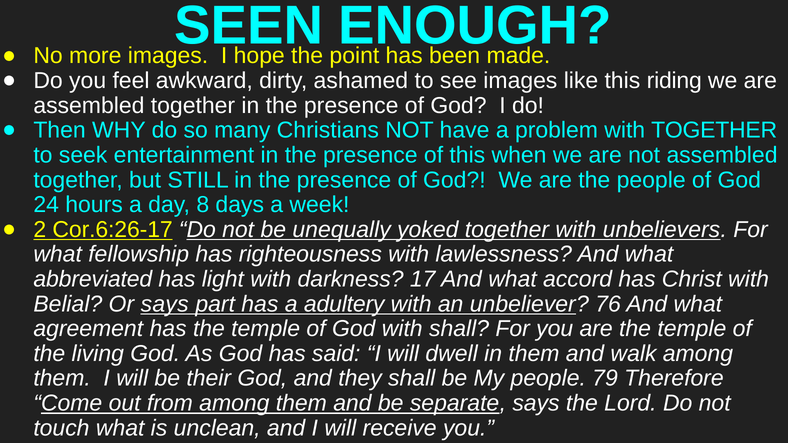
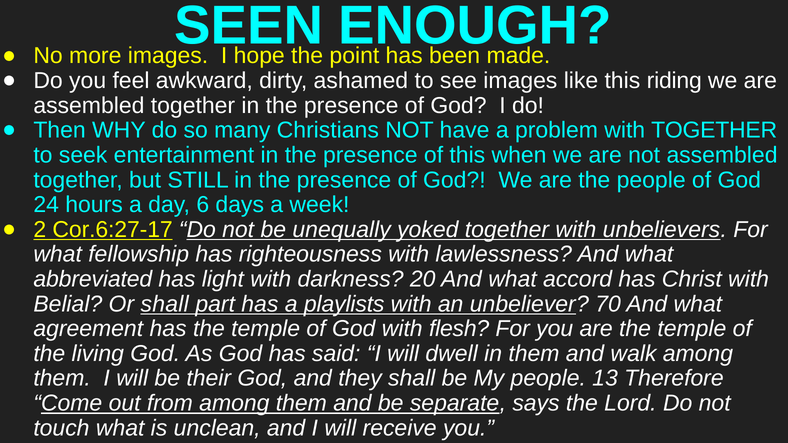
8: 8 -> 6 (203, 205)
Cor.6:26-17: Cor.6:26-17 -> Cor.6:27-17 (113, 230)
17: 17 -> 20 (423, 279)
Or says: says -> shall (165, 304)
adultery: adultery -> playlists (344, 304)
76: 76 -> 70 (608, 304)
with shall: shall -> flesh (459, 329)
79: 79 -> 13 (605, 379)
